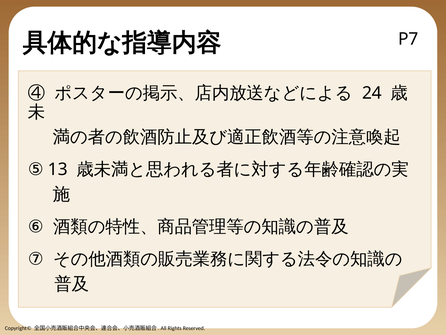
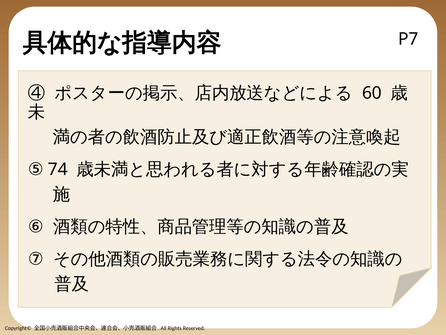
24: 24 -> 60 (372, 93)
13: 13 -> 74 (58, 169)
